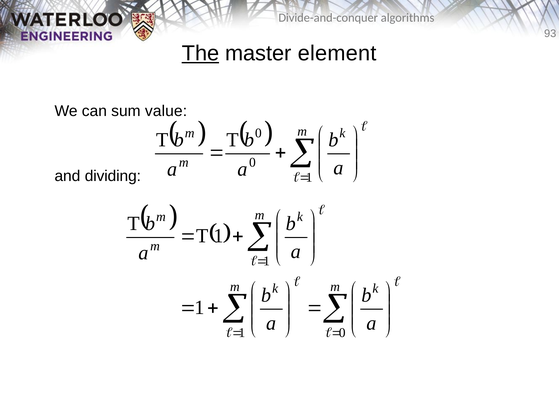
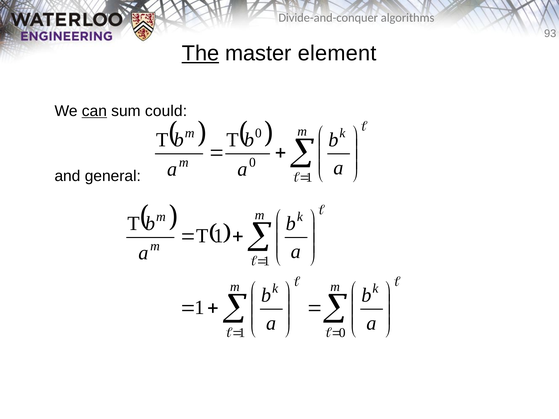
can underline: none -> present (94, 111)
value: value -> could (166, 111)
dividing: dividing -> general (113, 176)
